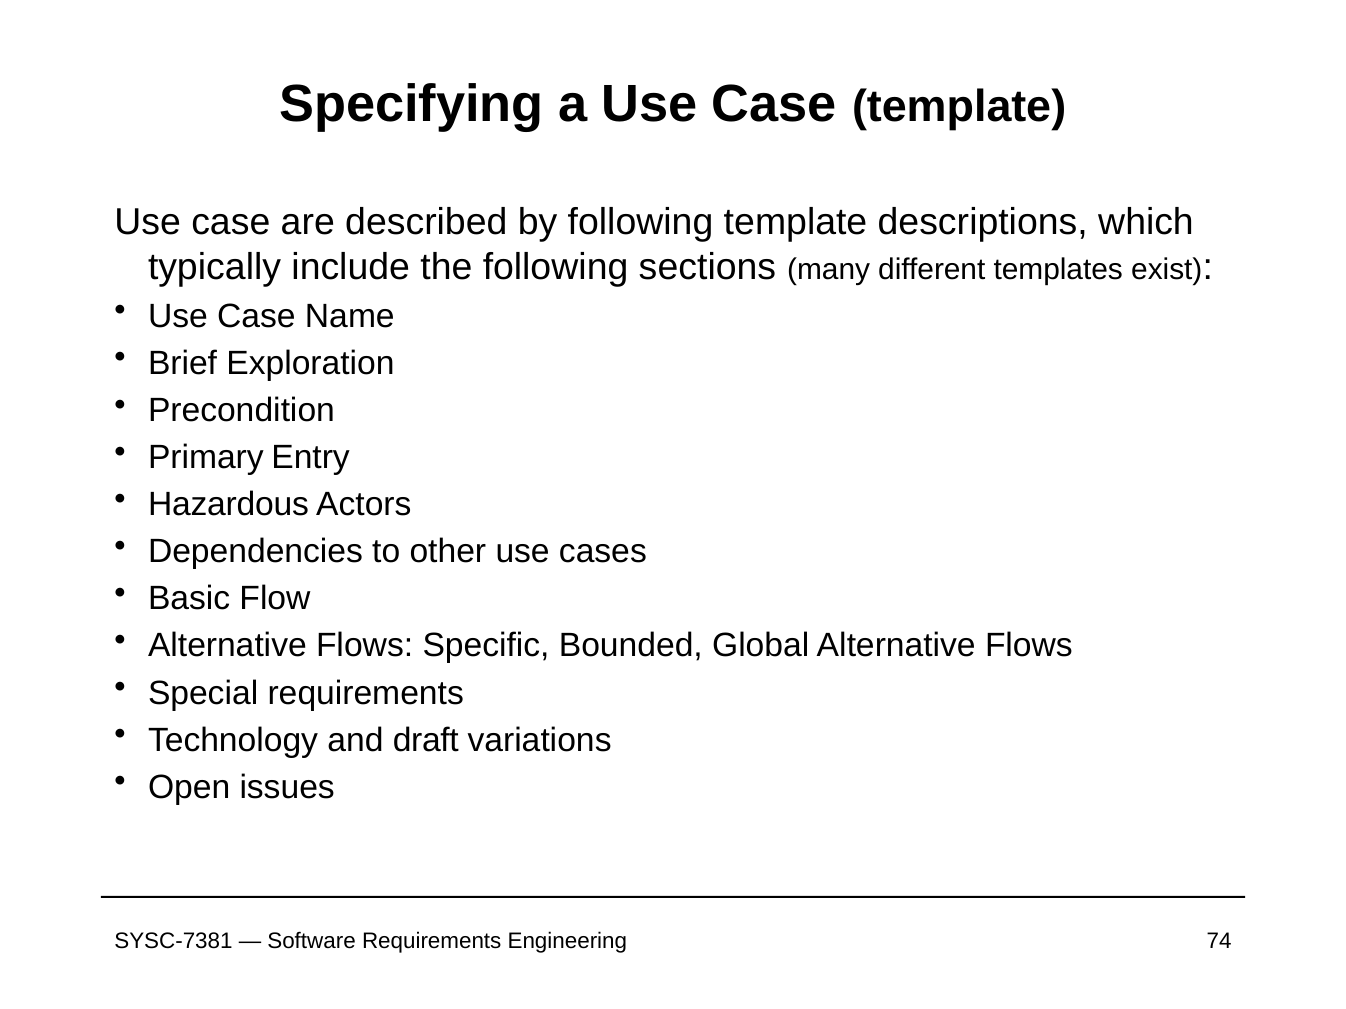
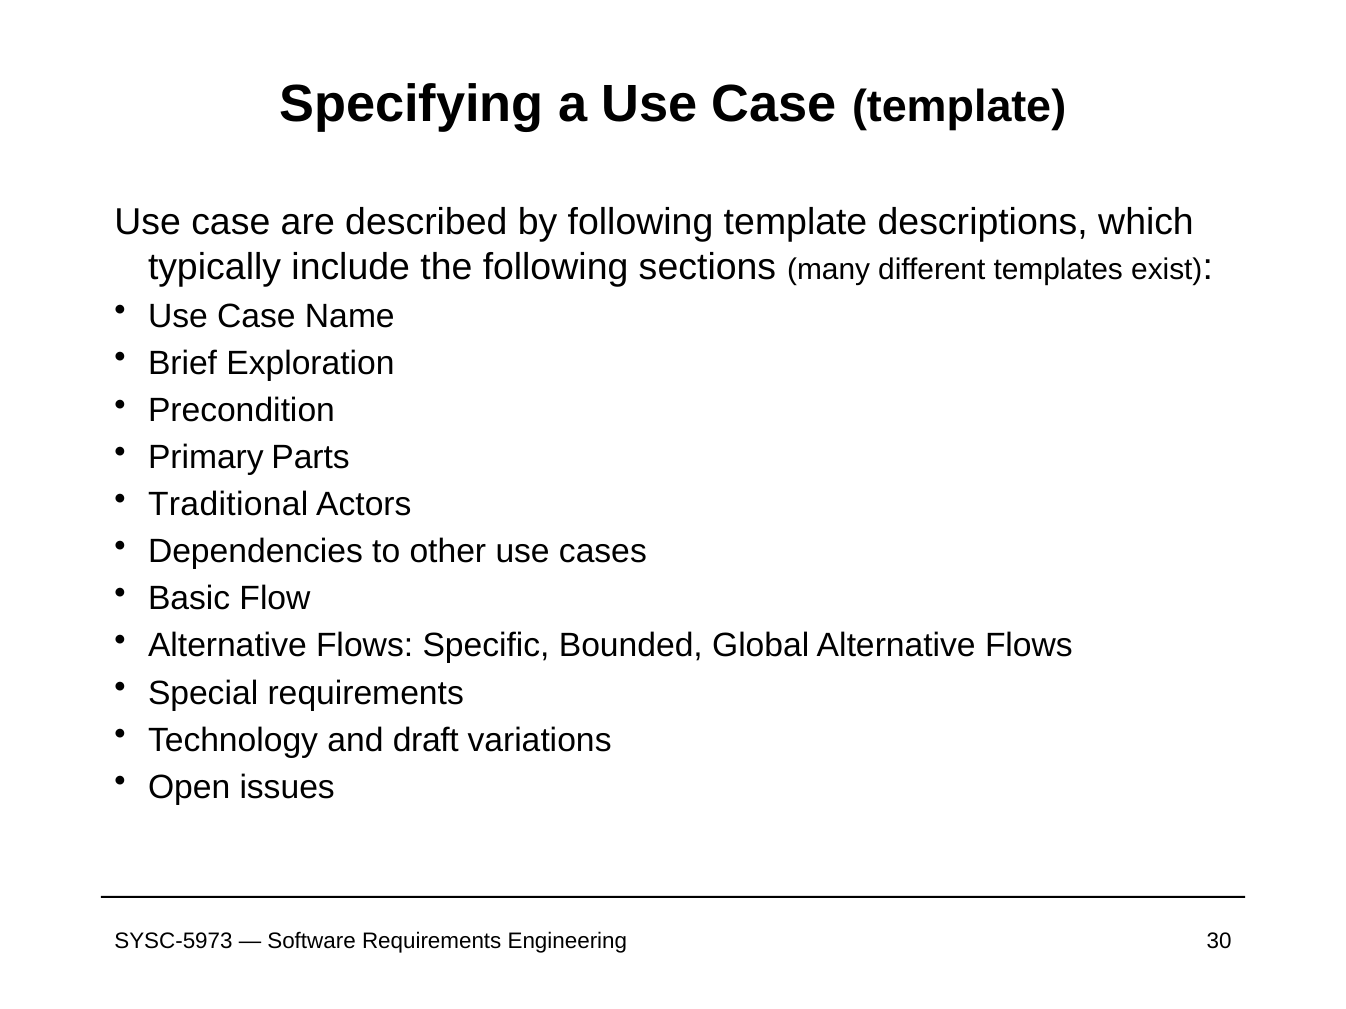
Entry: Entry -> Parts (311, 458)
Hazardous: Hazardous -> Traditional (228, 505)
SYSC-7381: SYSC-7381 -> SYSC-5973 (174, 942)
74: 74 -> 30 (1219, 942)
